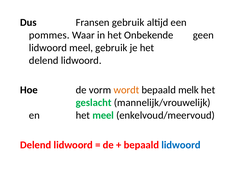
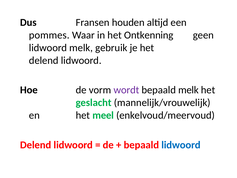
Fransen gebruik: gebruik -> houden (128, 22)
Onbekende: Onbekende -> Ontkenning (149, 35)
lidwoord meel: meel -> melk (81, 48)
wordt colour: orange -> purple (126, 90)
